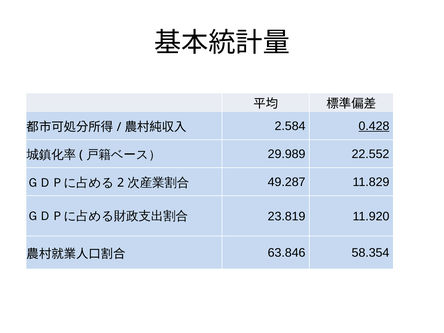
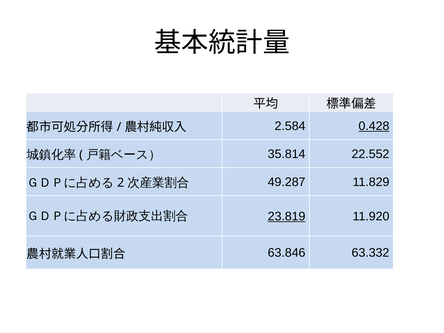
29.989: 29.989 -> 35.814 (287, 154)
23.819 underline: none -> present (287, 216)
58.354: 58.354 -> 63.332 (370, 253)
